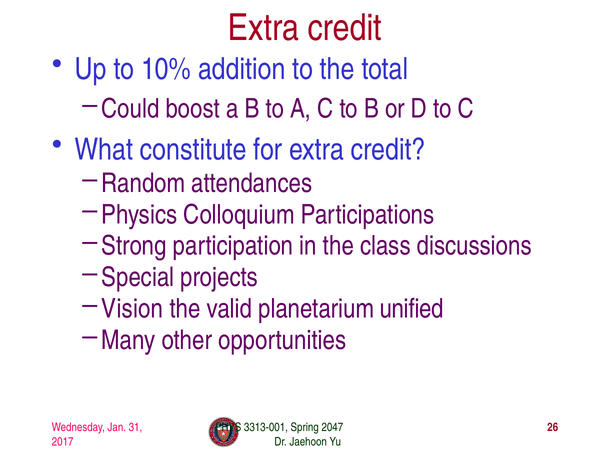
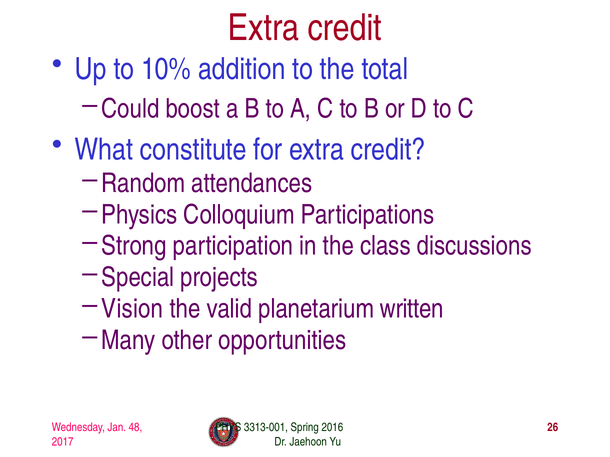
unified: unified -> written (412, 309)
31: 31 -> 48 (135, 428)
2047: 2047 -> 2016 (332, 428)
